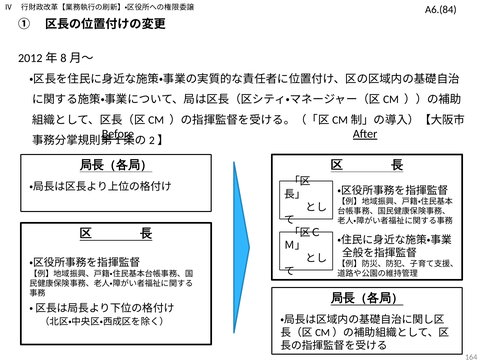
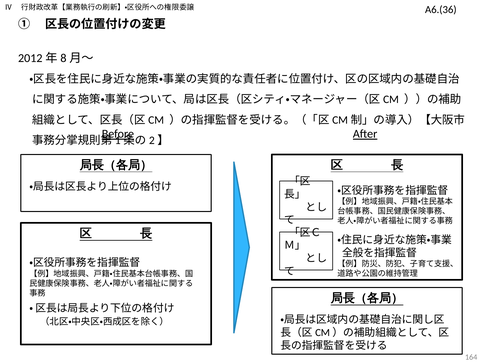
A6.(84: A6.(84 -> A6.(36 (441, 10)
